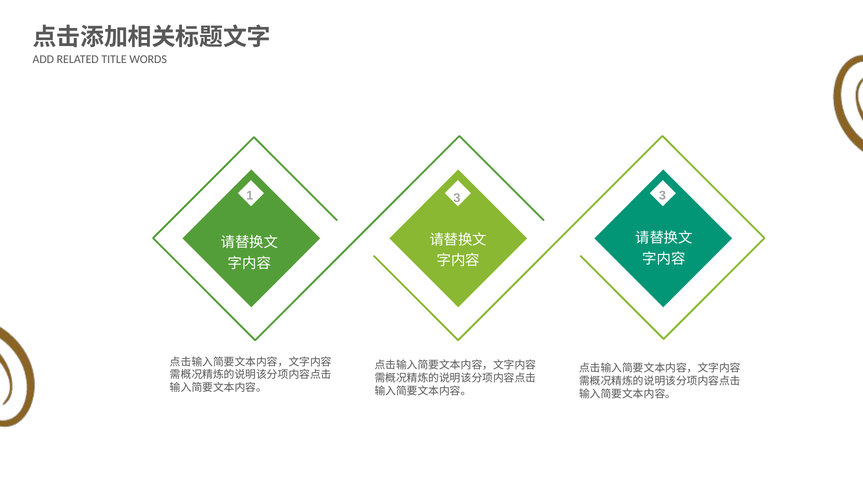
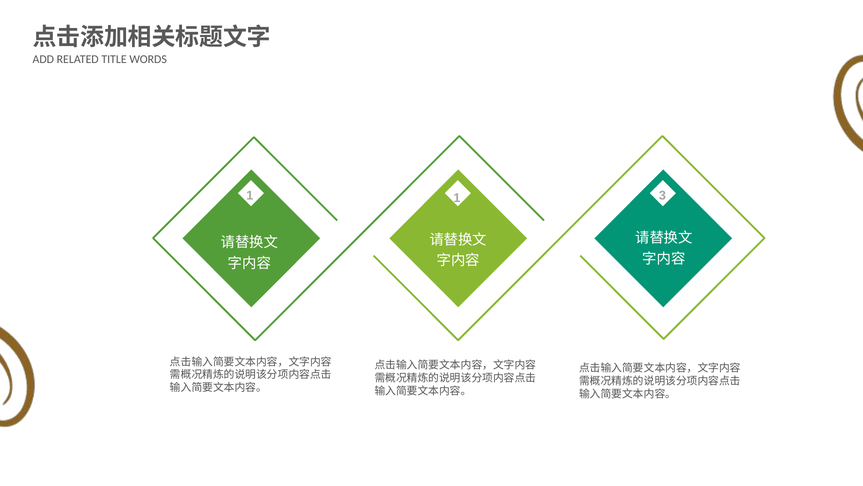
1 3: 3 -> 1 (457, 198)
